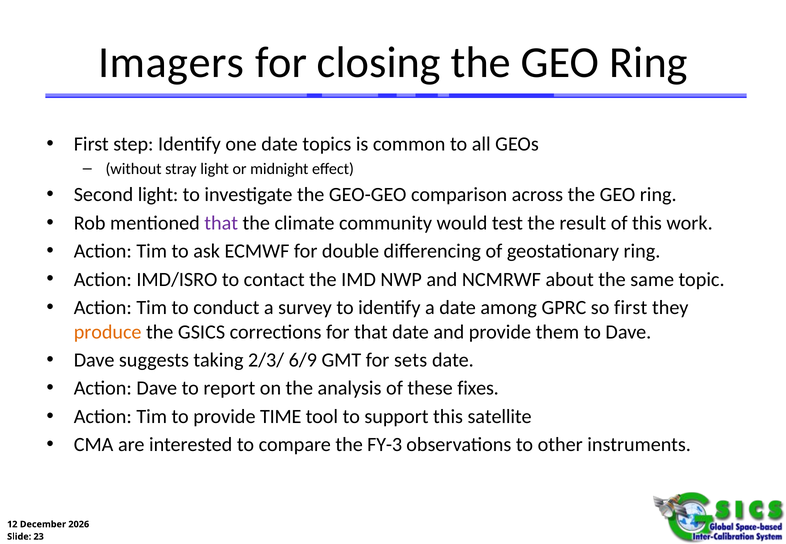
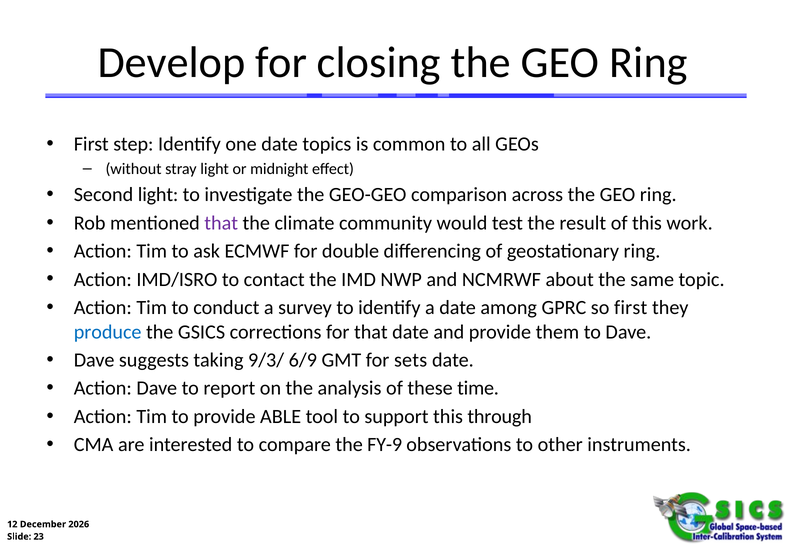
Imagers: Imagers -> Develop (171, 63)
produce colour: orange -> blue (108, 332)
2/3/: 2/3/ -> 9/3/ (266, 360)
fixes: fixes -> time (478, 388)
TIME: TIME -> ABLE (281, 417)
satellite: satellite -> through (500, 417)
FY-3: FY-3 -> FY-9 (385, 445)
